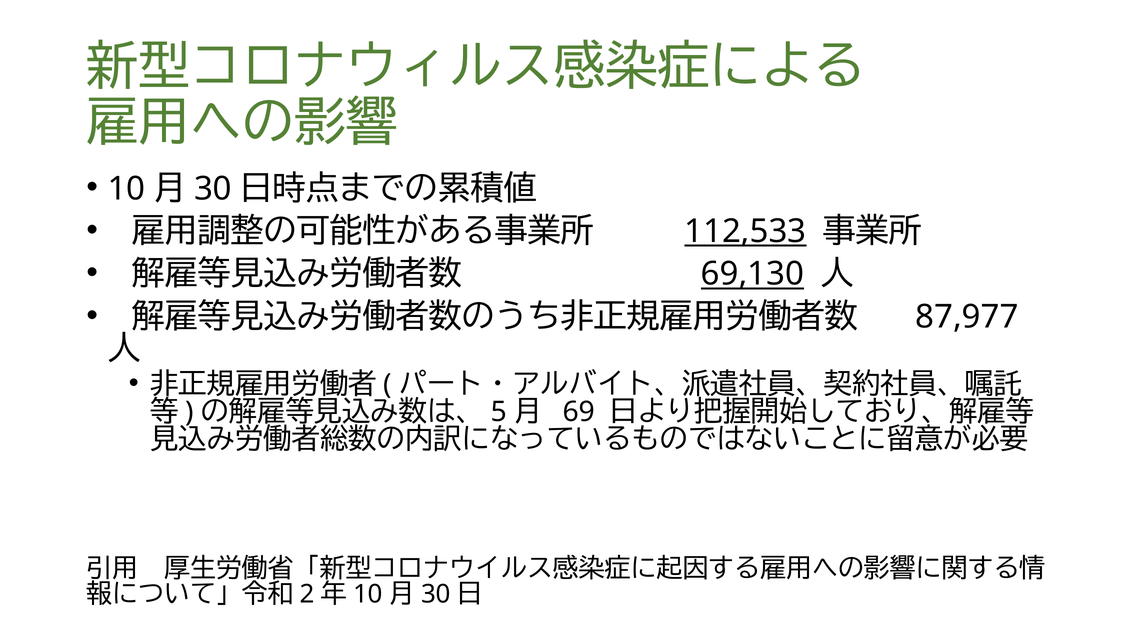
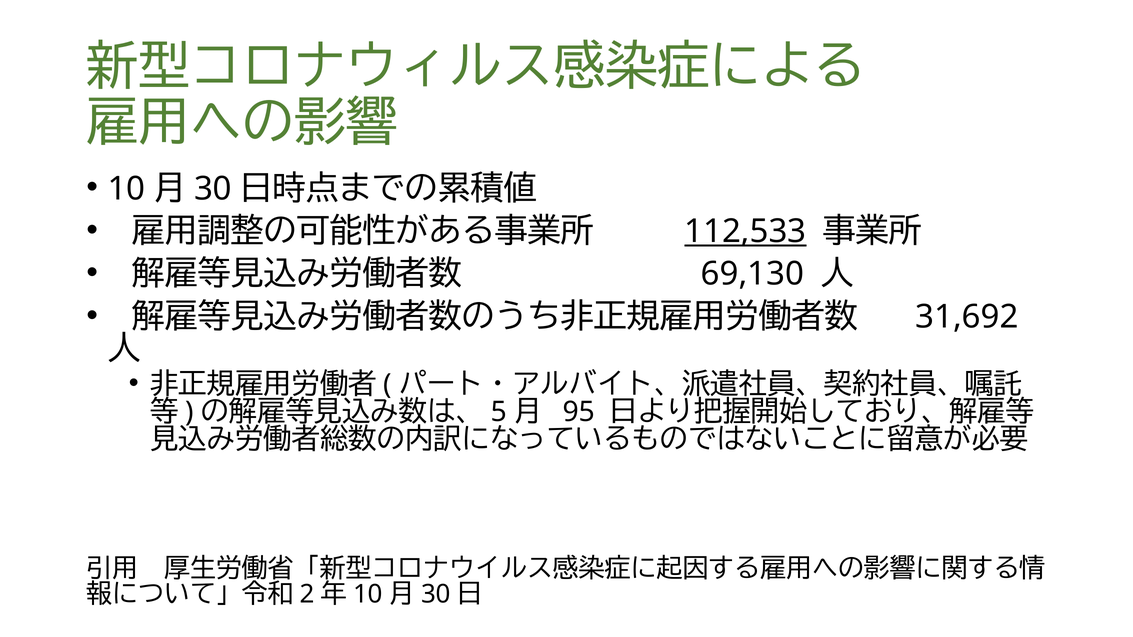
69,130 underline: present -> none (752, 274)
87,977: 87,977 -> 31,692 (967, 317)
69: 69 -> 95 (579, 412)
